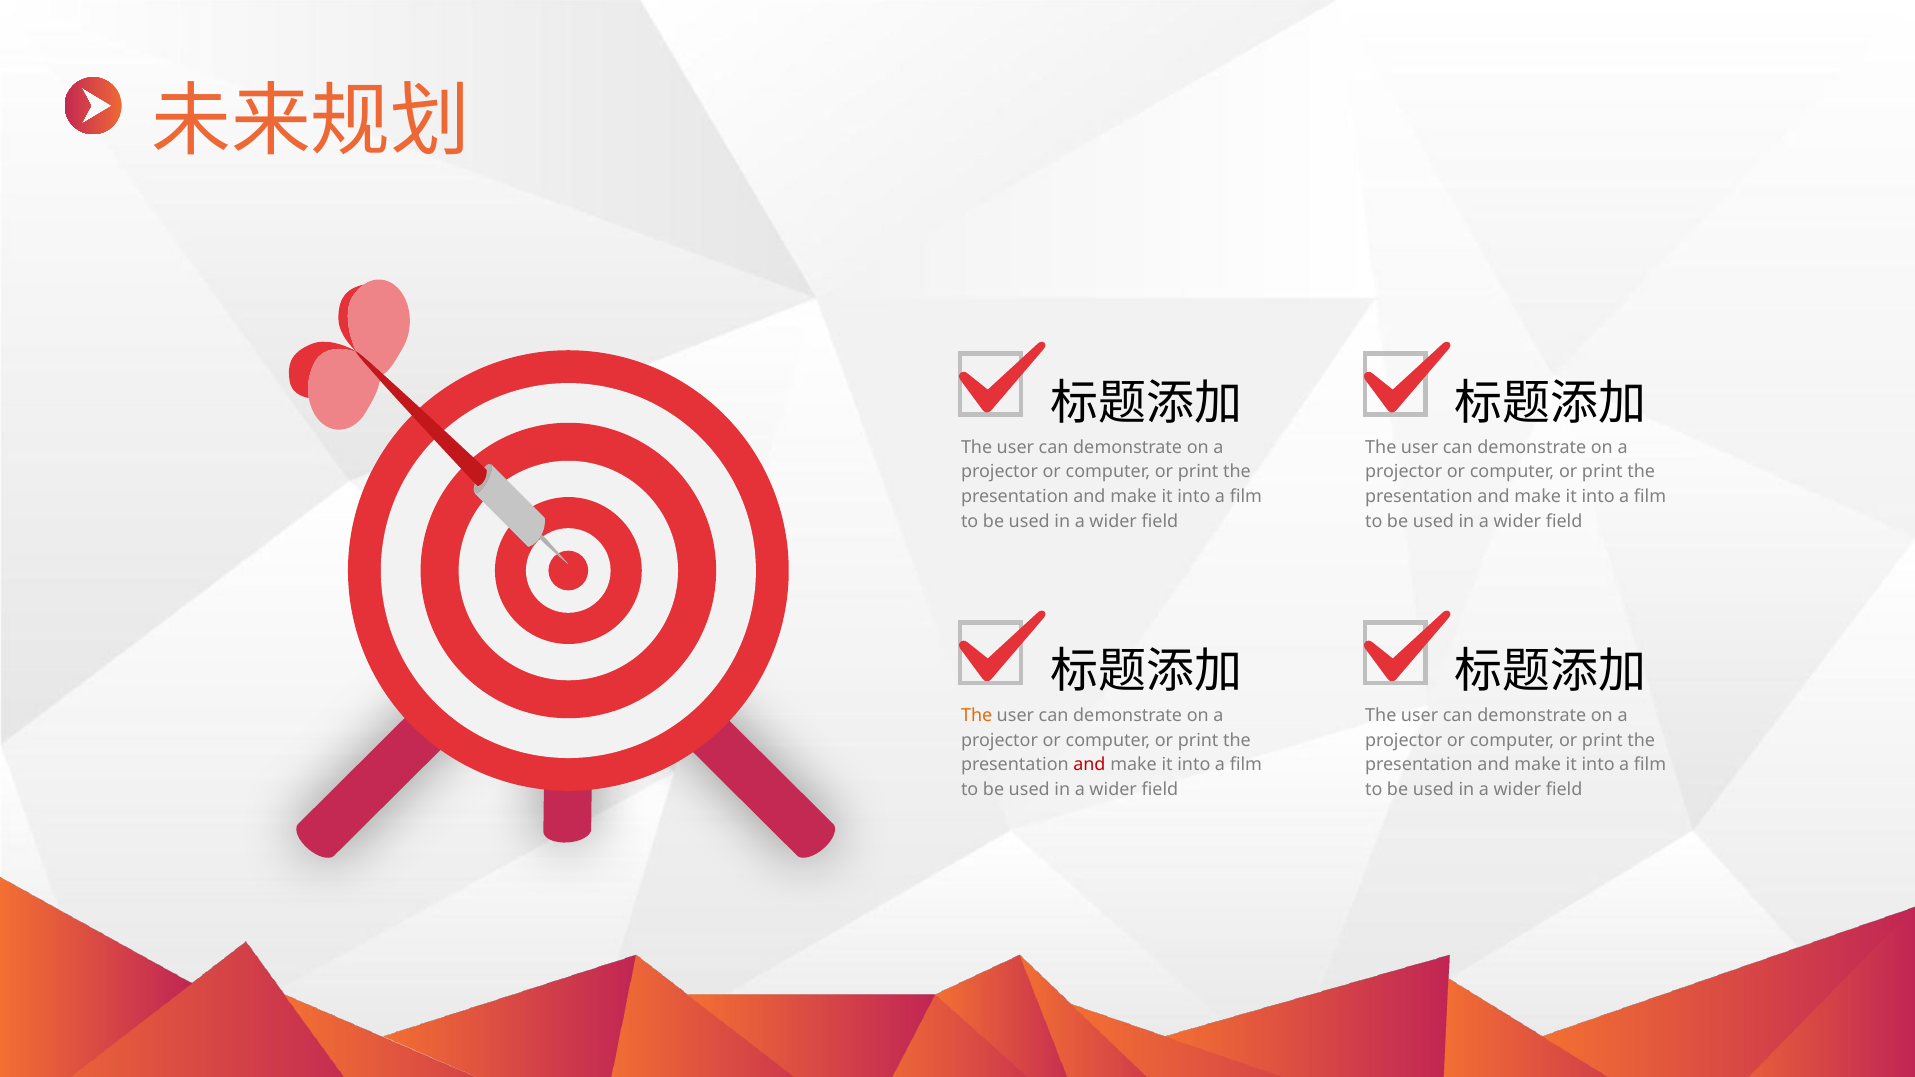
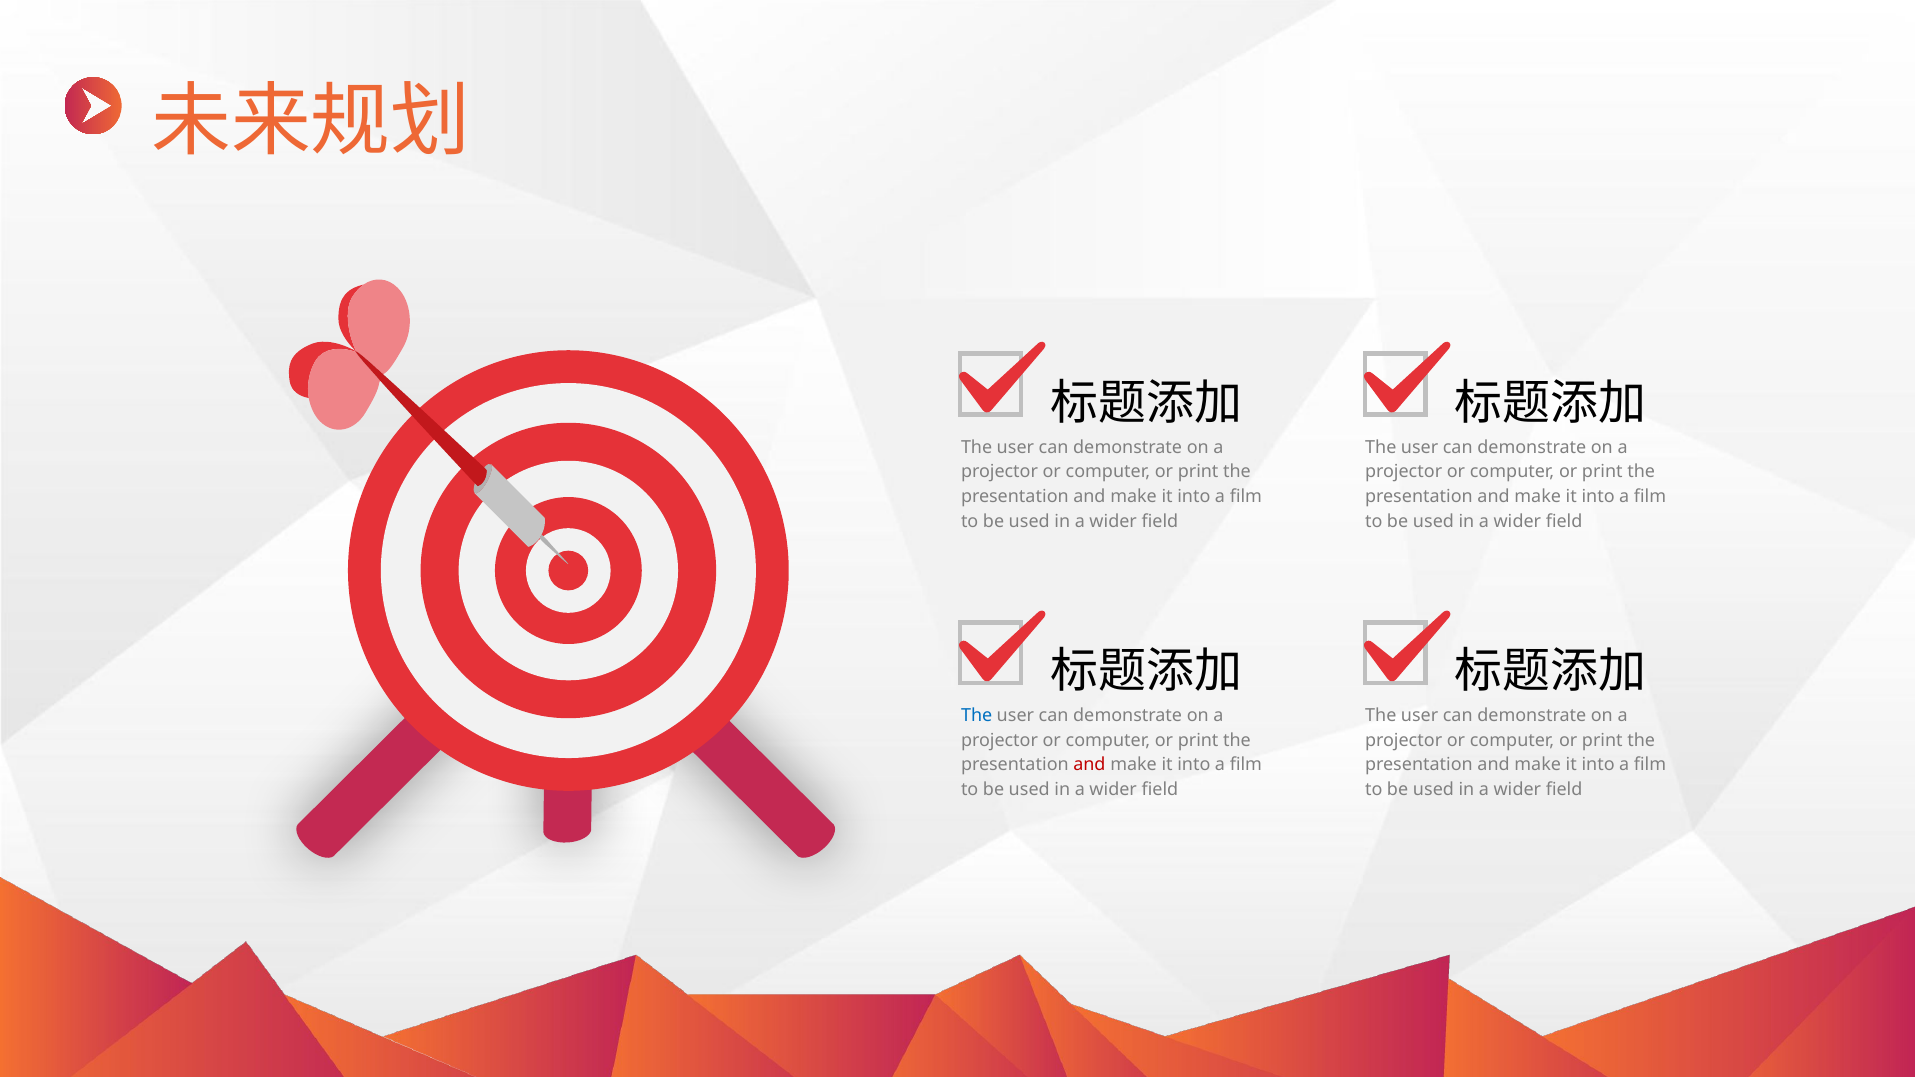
The colour: orange -> blue (977, 716)
